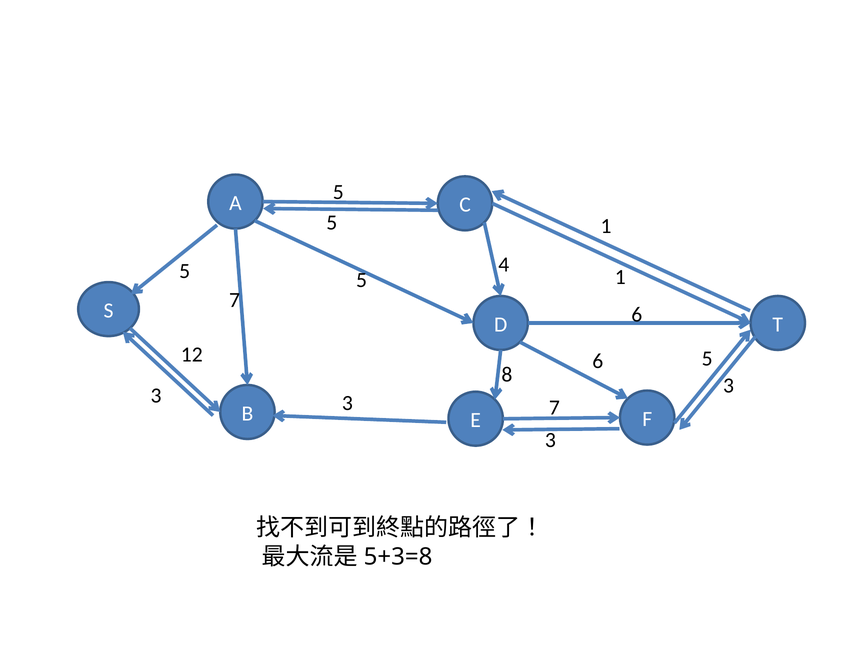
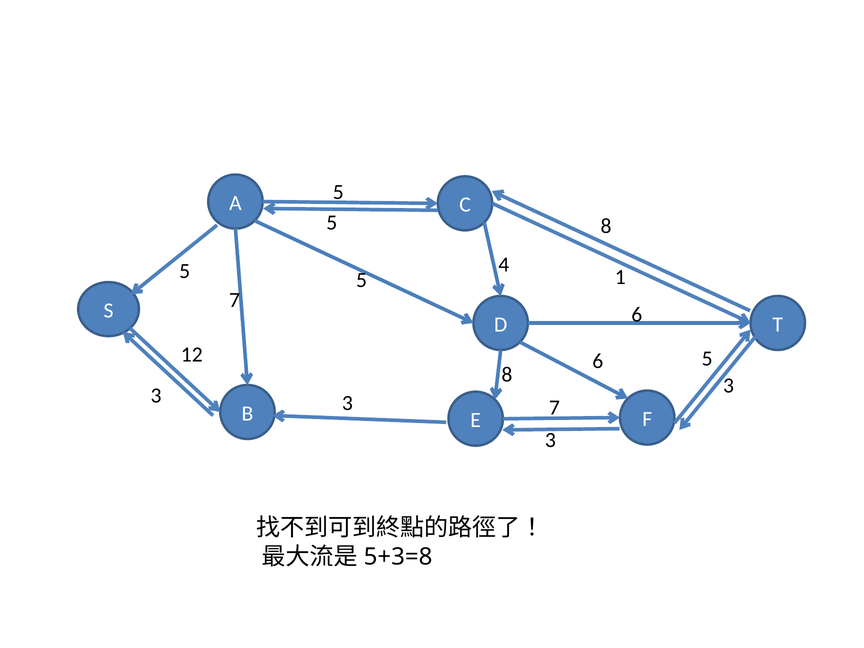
5 1: 1 -> 8 (606, 226)
